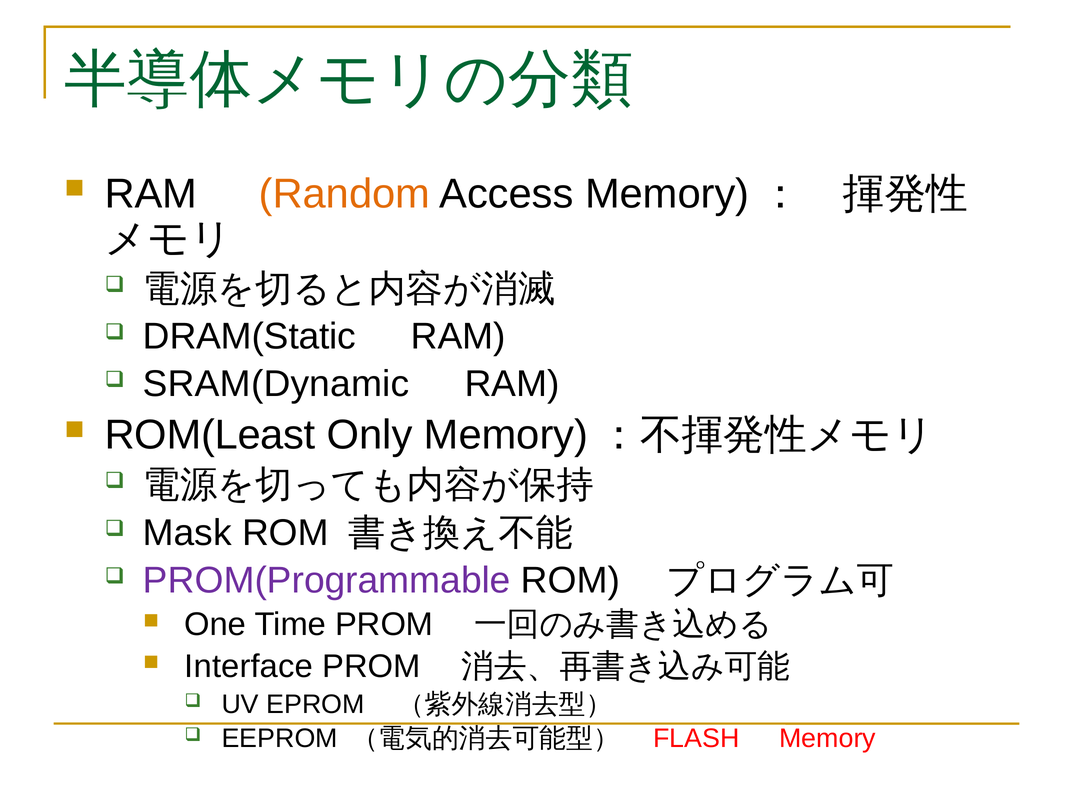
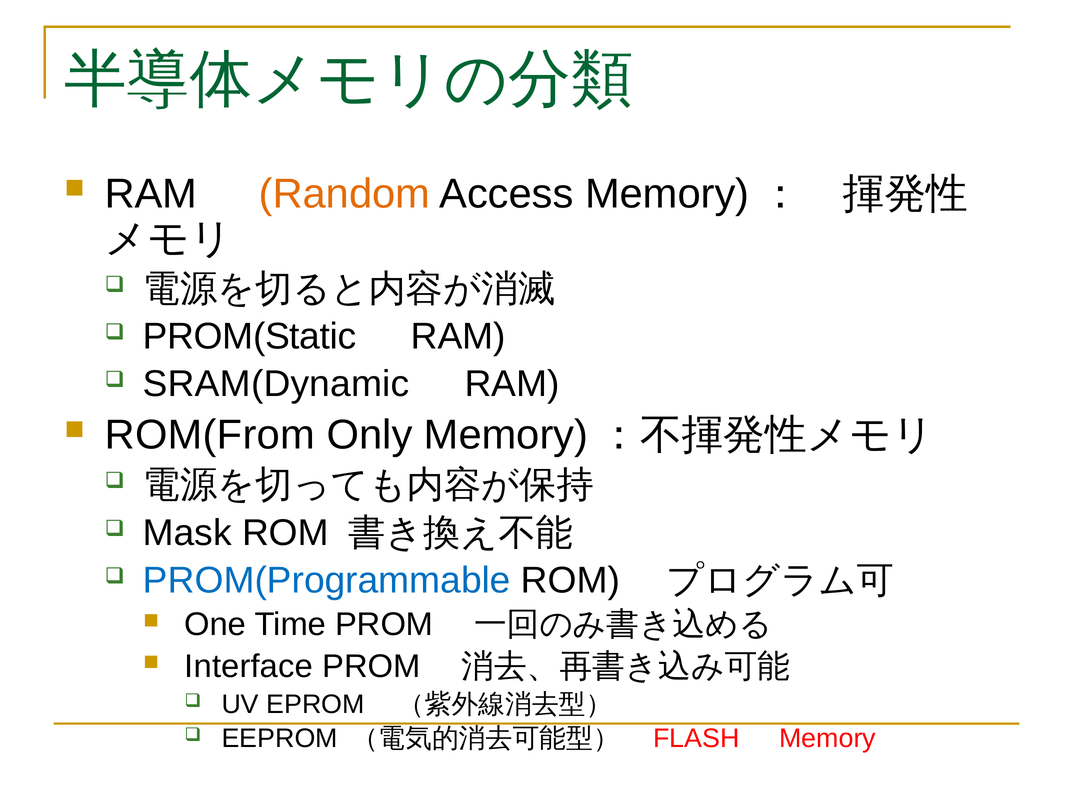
DRAM(Static: DRAM(Static -> PROM(Static (250, 337)
ROM(Least: ROM(Least -> ROM(From (210, 435)
PROM(Programmable colour: purple -> blue (327, 581)
